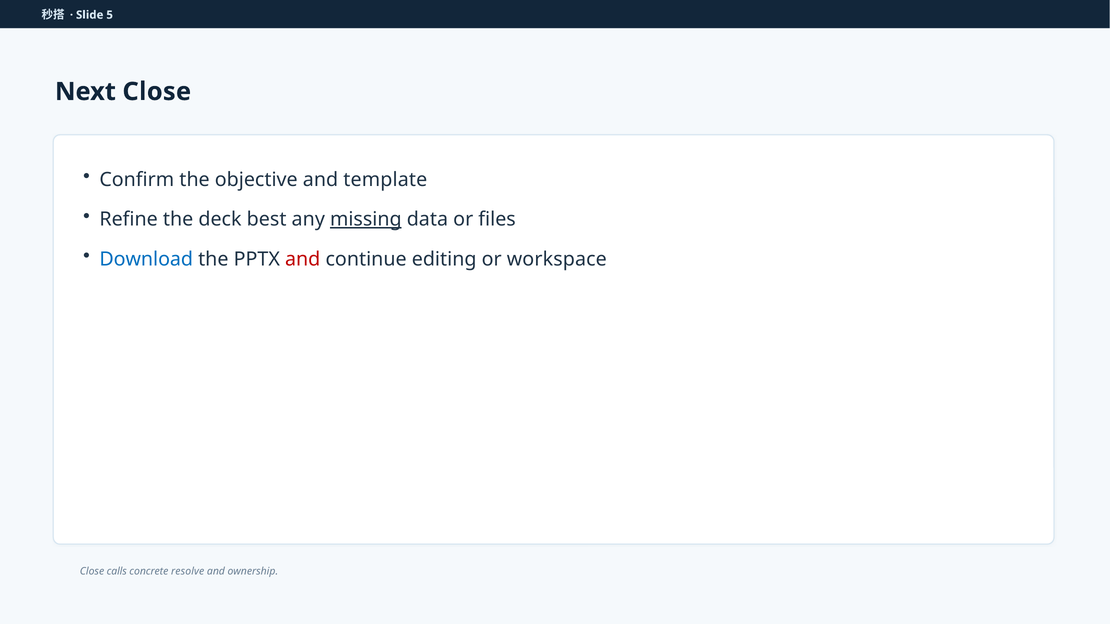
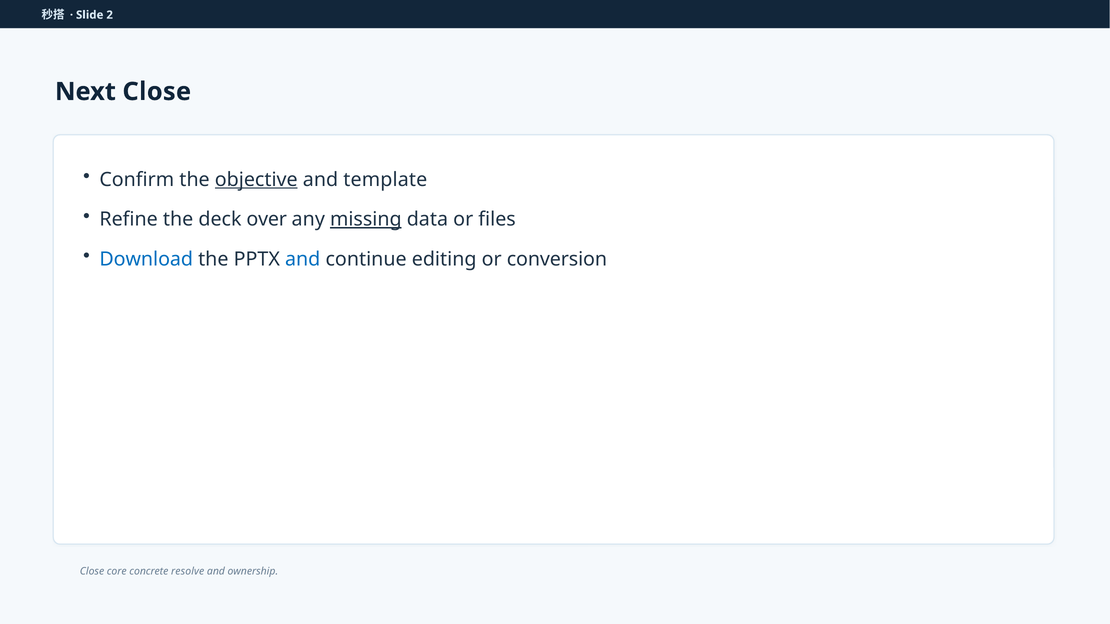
5: 5 -> 2 (110, 15)
objective underline: none -> present (256, 180)
best: best -> over (267, 219)
and colour: red -> blue (303, 259)
workspace: workspace -> conversion (557, 259)
calls: calls -> core (117, 572)
